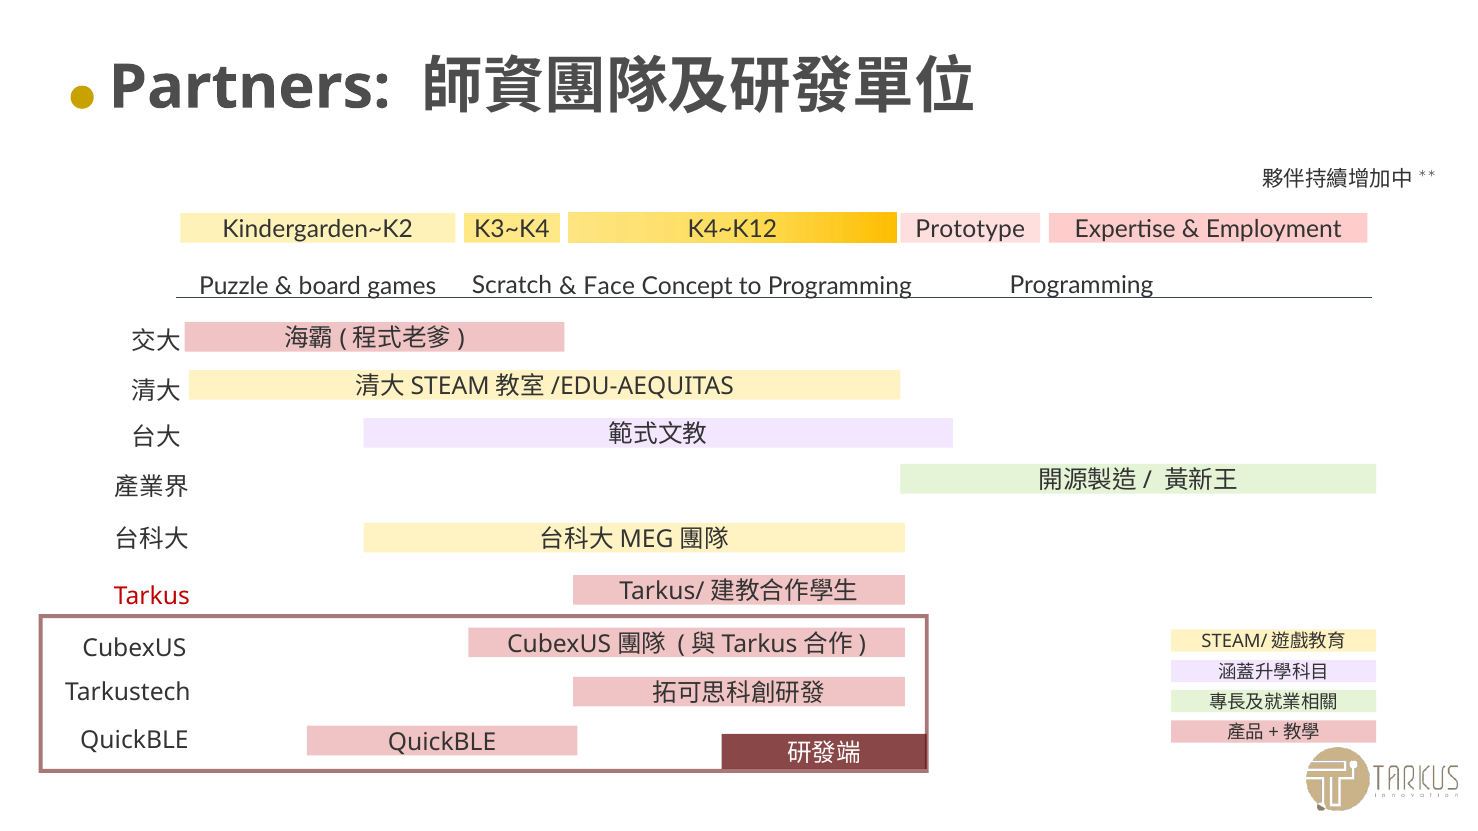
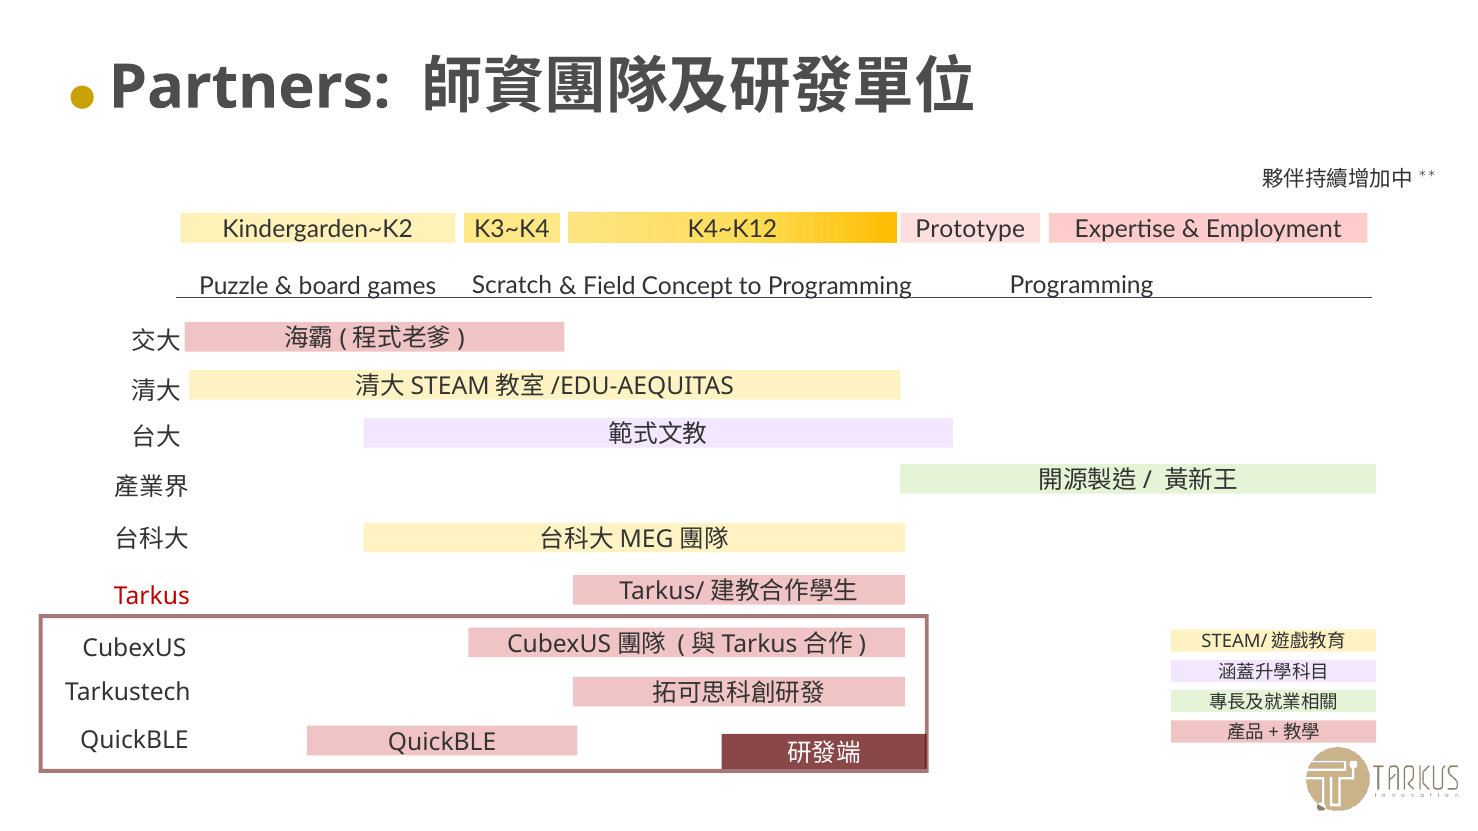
Face: Face -> Field (609, 287)
